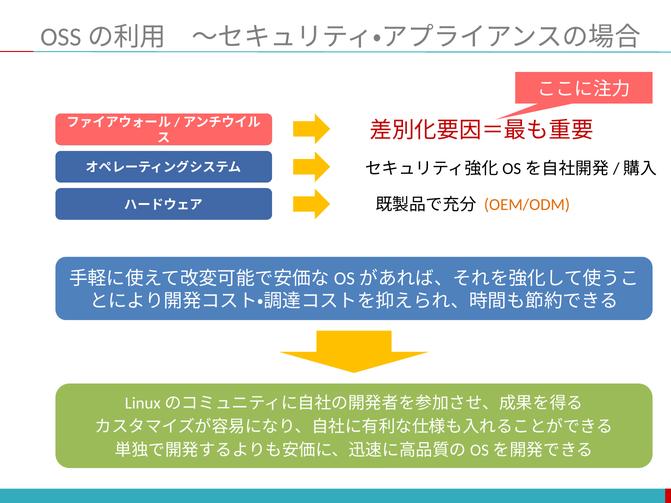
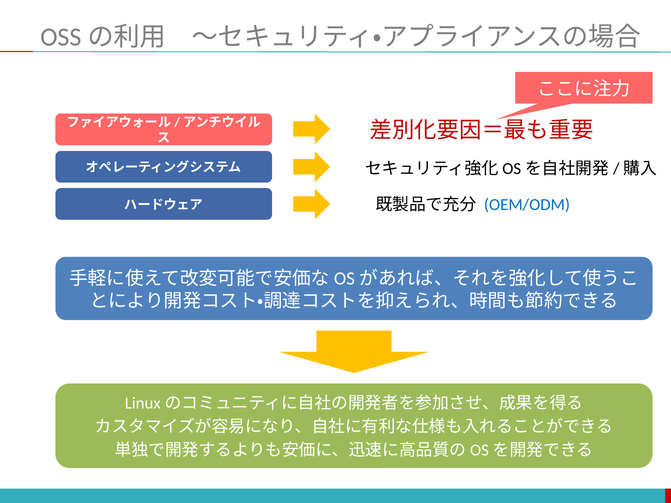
OEM/ODM colour: orange -> blue (527, 205)
